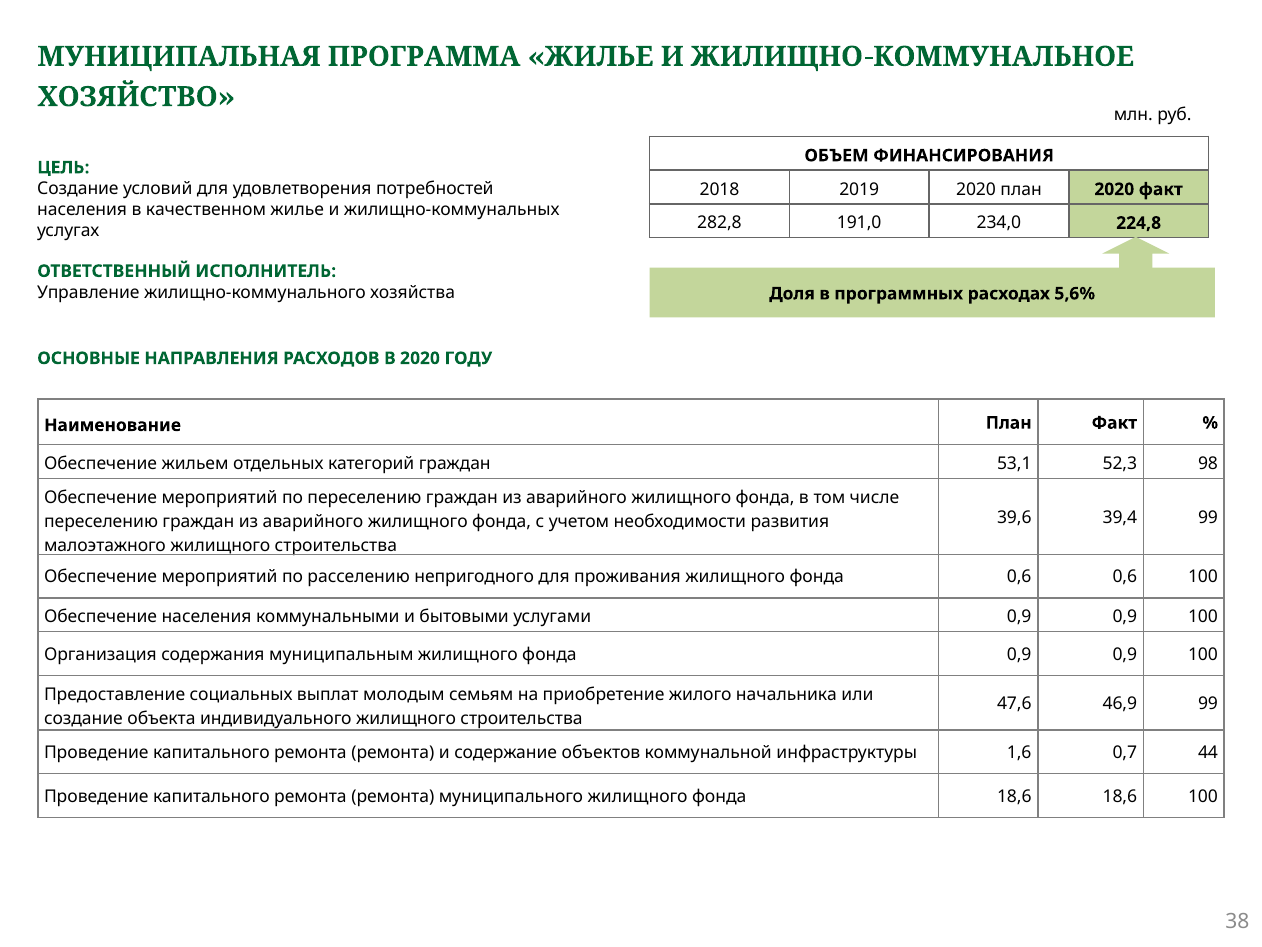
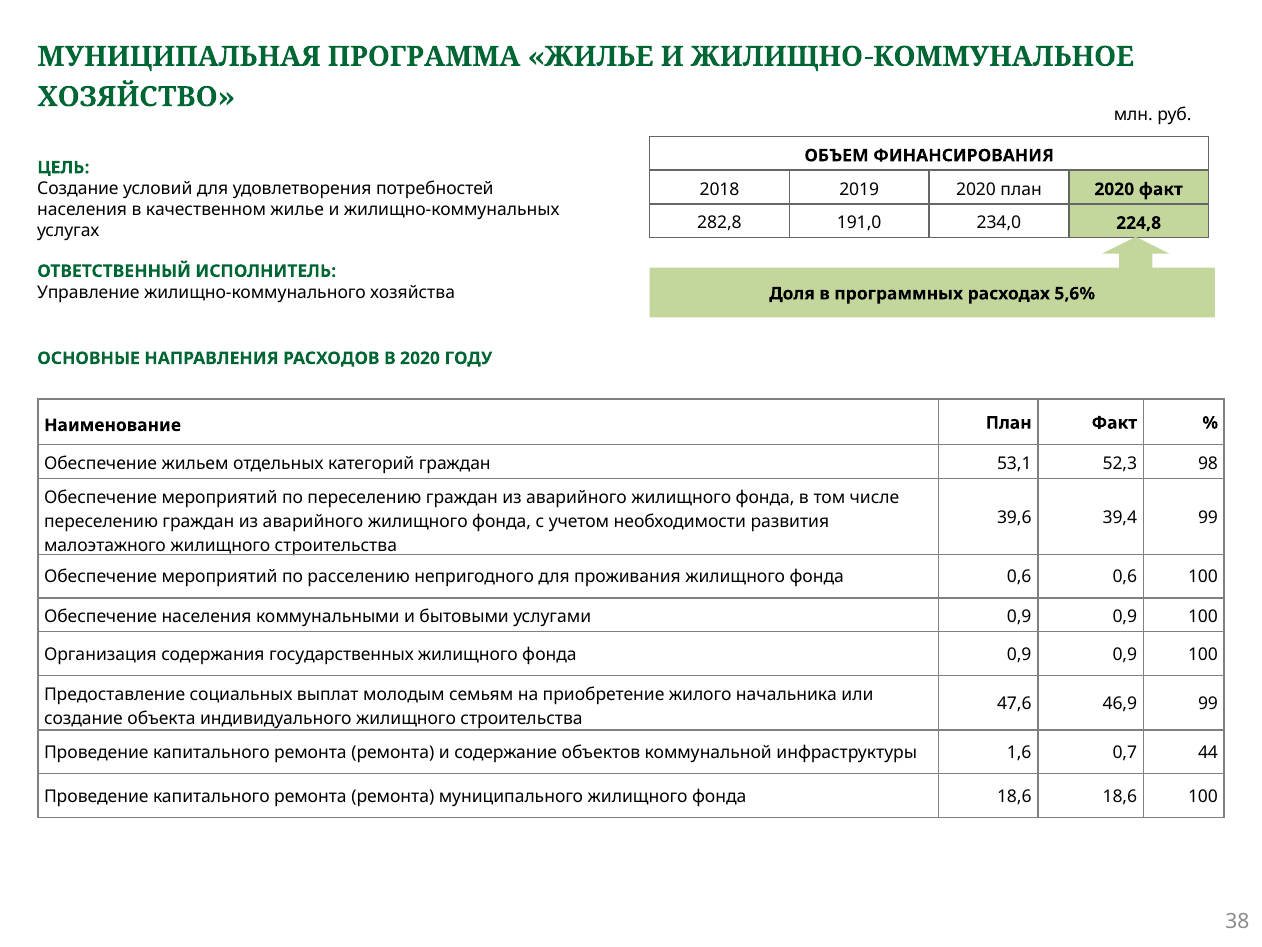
муниципальным: муниципальным -> государственных (341, 654)
